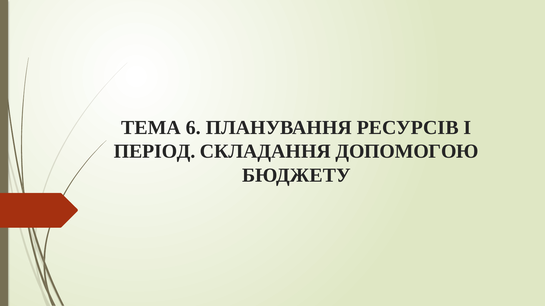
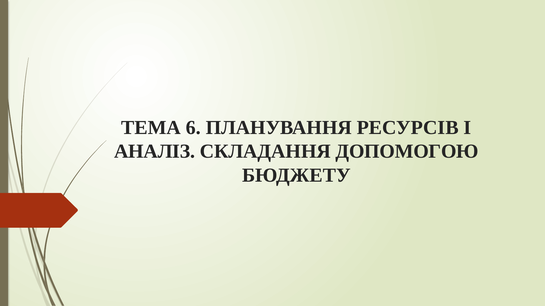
ПЕРІОД: ПЕРІОД -> АНАЛІЗ (155, 152)
